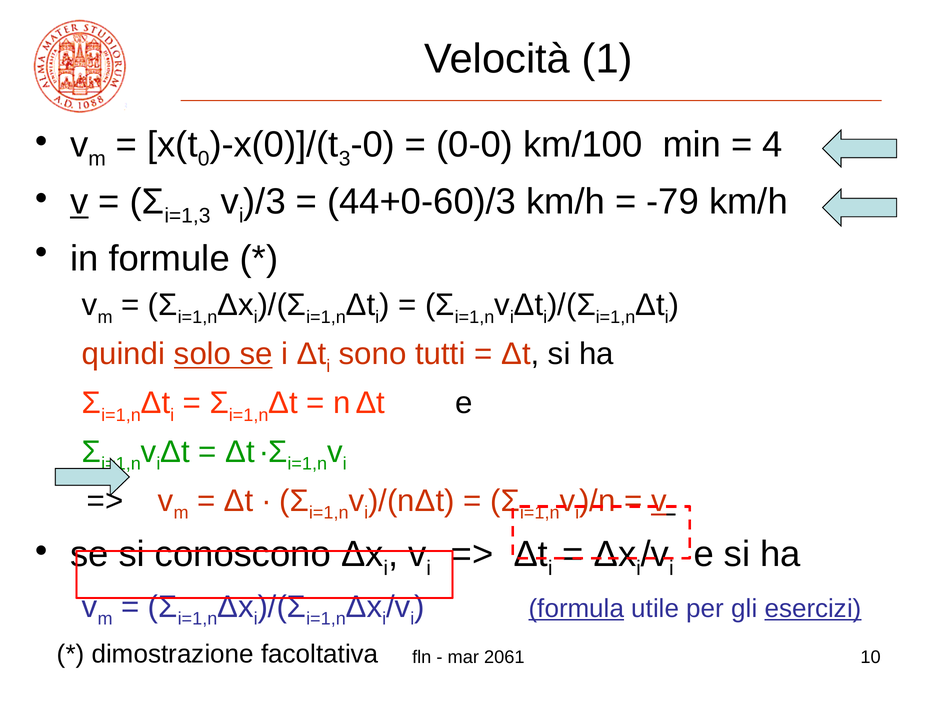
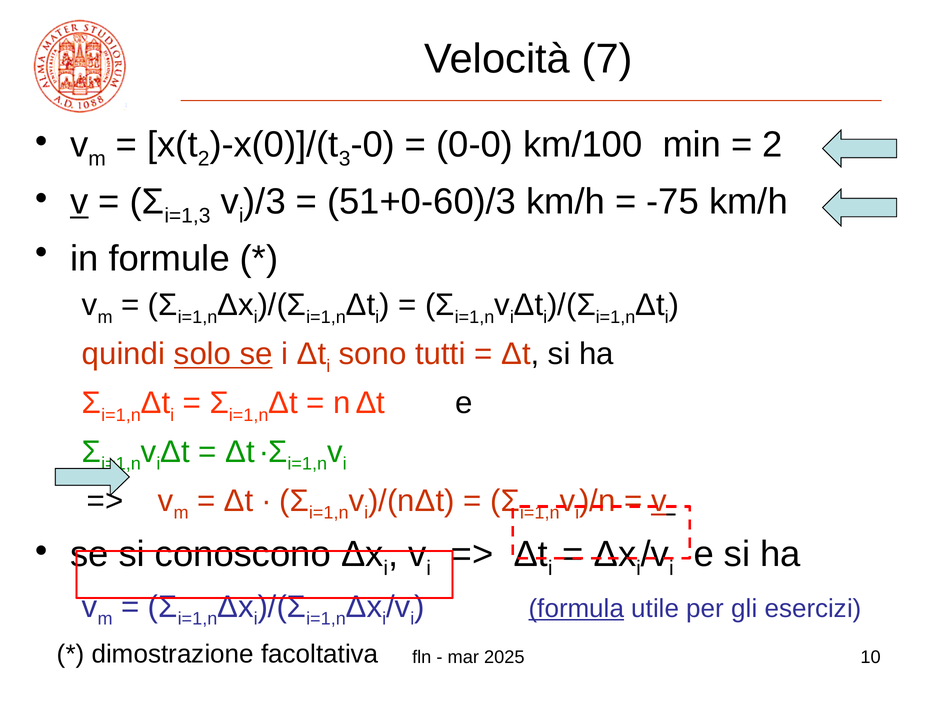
1: 1 -> 7 (607, 59)
0: 0 -> 2 (204, 159)
4: 4 -> 2 (773, 144)
44+0-60)/3: 44+0-60)/3 -> 51+0-60)/3 (422, 201)
-79: -79 -> -75 (673, 201)
esercizi underline: present -> none (813, 608)
2061: 2061 -> 2025 (504, 657)
